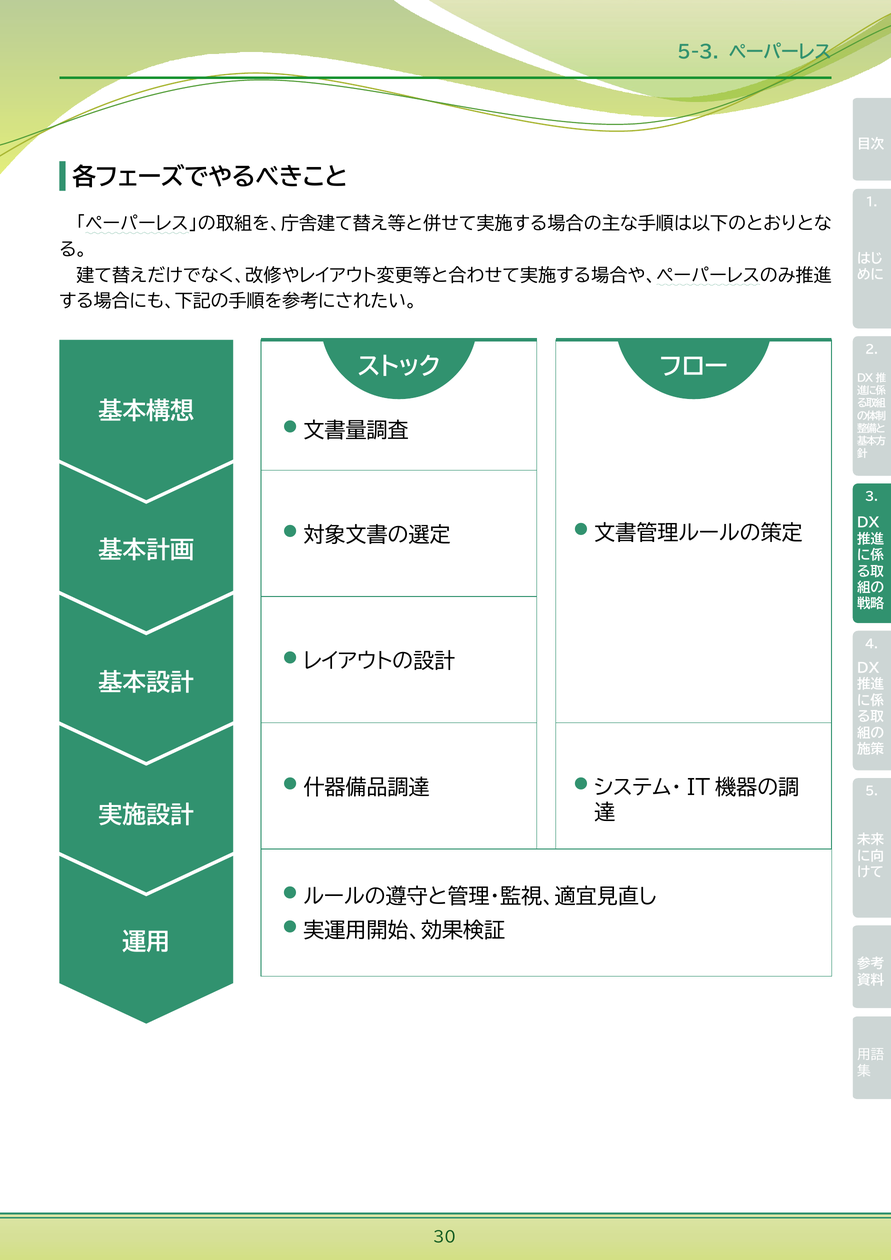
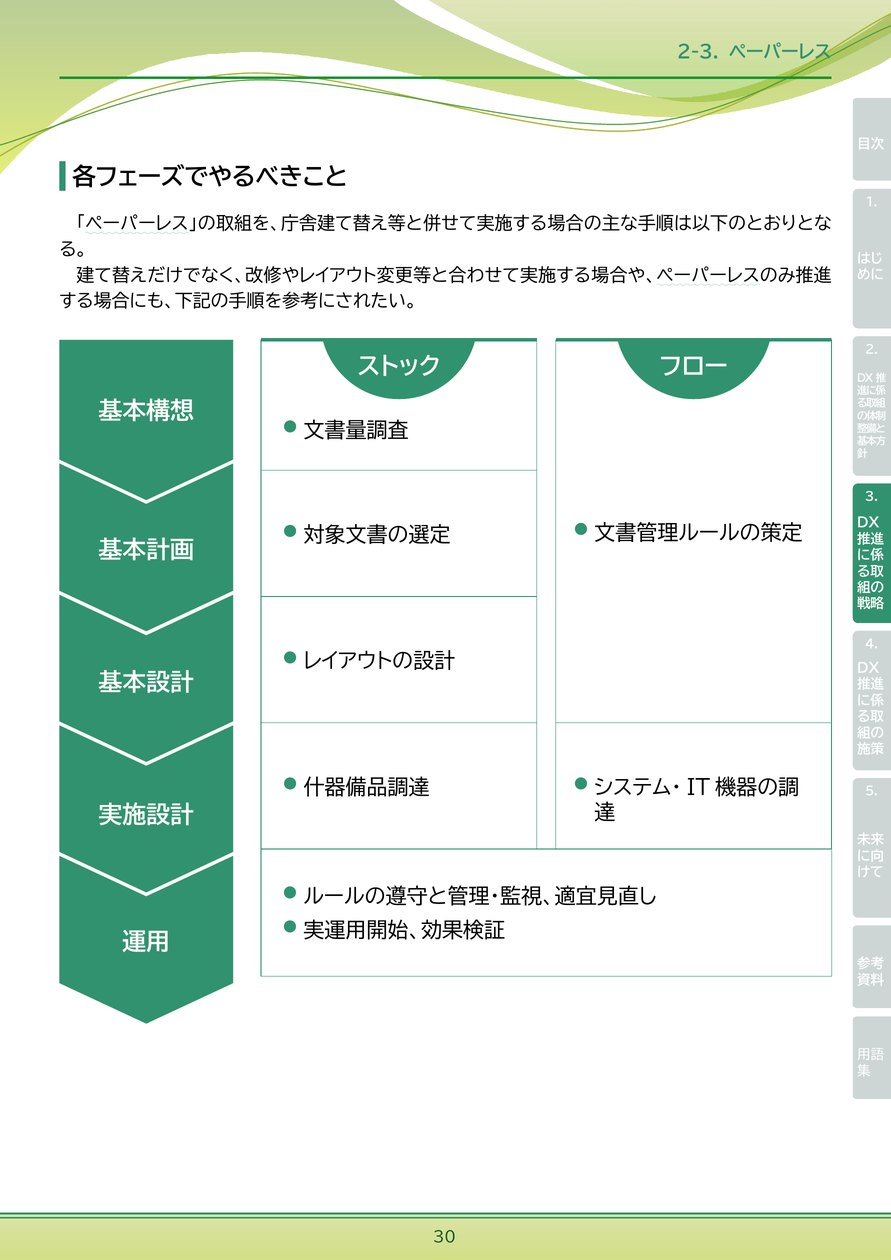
5-3: 5-3 -> 2-3 (698, 52)
